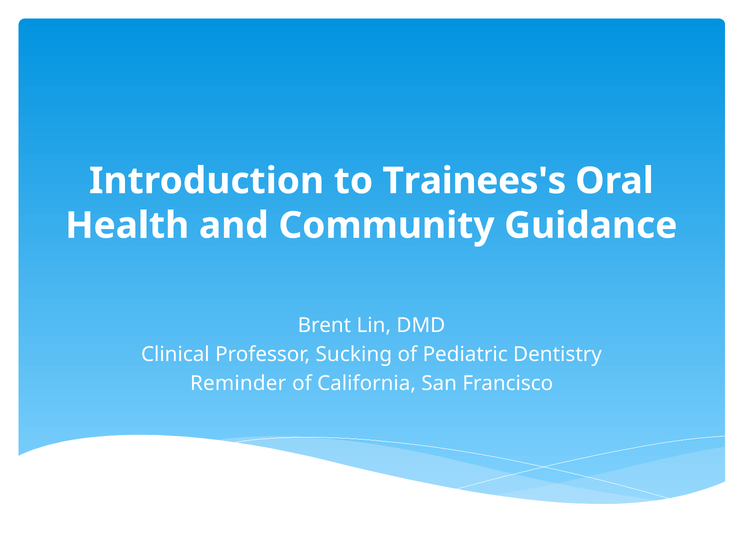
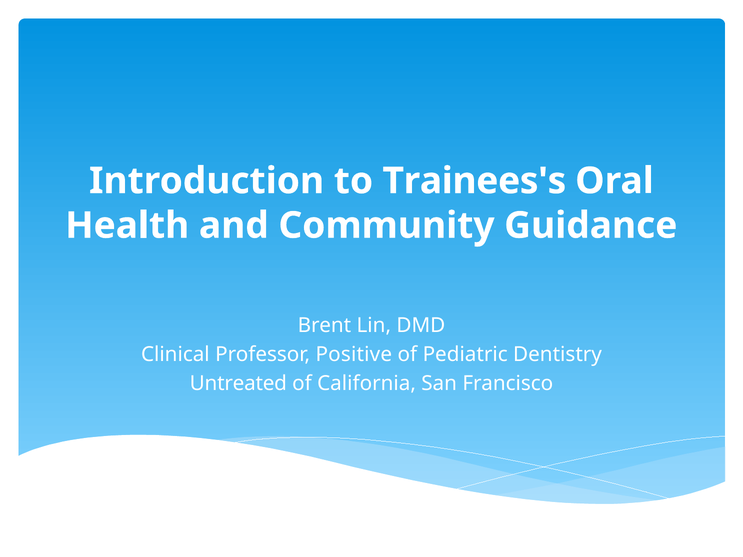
Sucking: Sucking -> Positive (354, 355)
Reminder: Reminder -> Untreated (238, 384)
